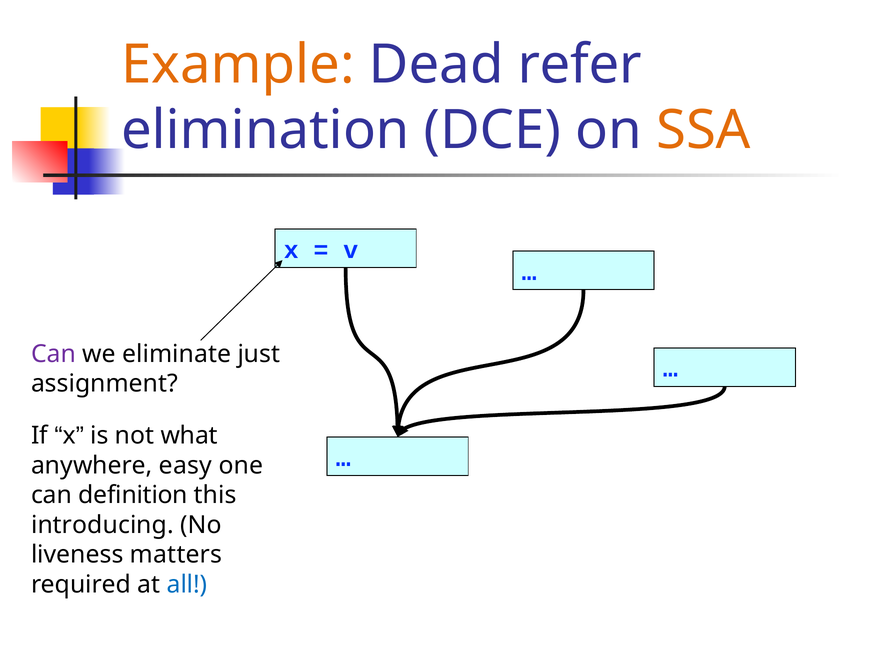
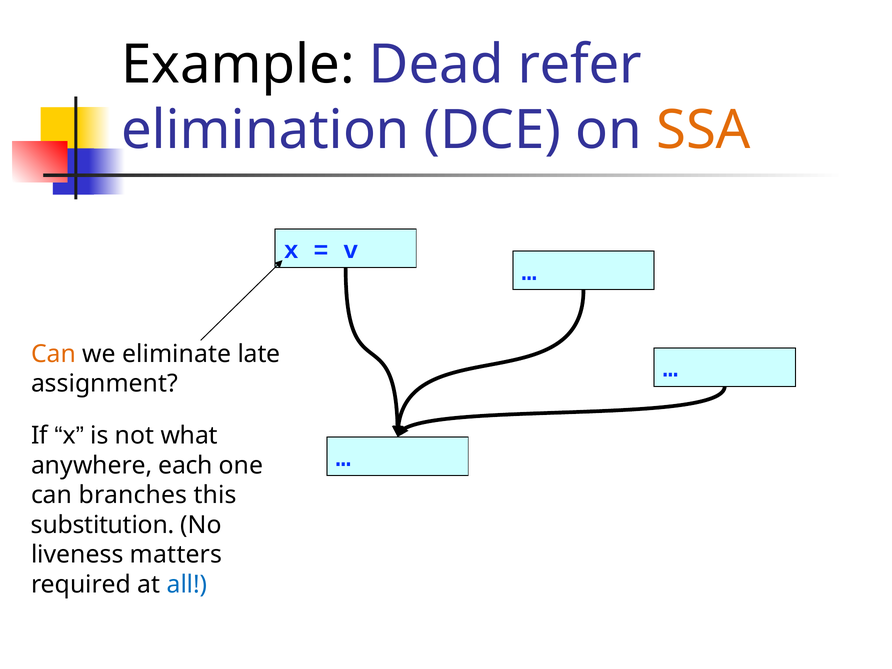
Example colour: orange -> black (238, 65)
Can colour: purple -> orange (54, 354)
just: just -> late (259, 354)
easy: easy -> each (186, 465)
definition: definition -> branches (133, 495)
introducing: introducing -> substitution (103, 525)
